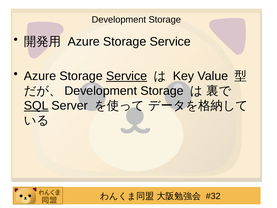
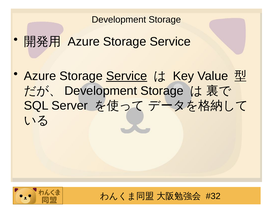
SQL underline: present -> none (36, 106)
